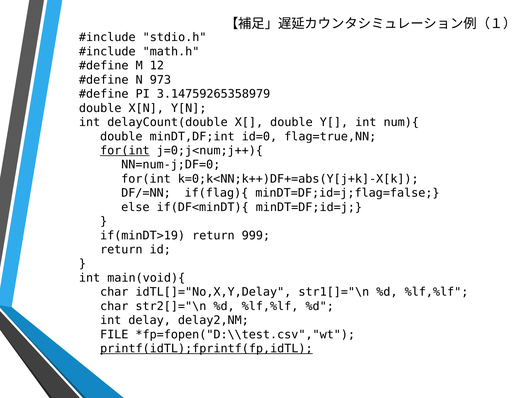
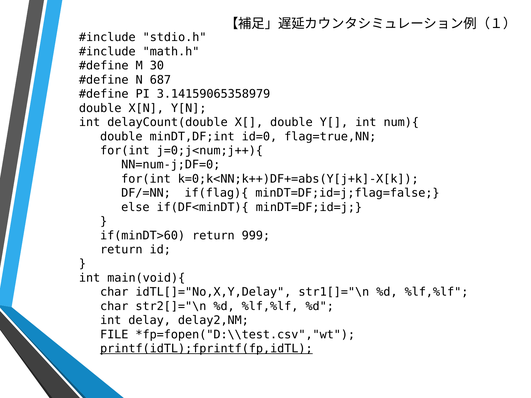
12: 12 -> 30 (157, 66)
973: 973 -> 687 (160, 80)
3.14759265358979: 3.14759265358979 -> 3.14159065358979 (214, 94)
for(int underline: present -> none (125, 151)
if(minDT>19: if(minDT>19 -> if(minDT>60 (143, 236)
